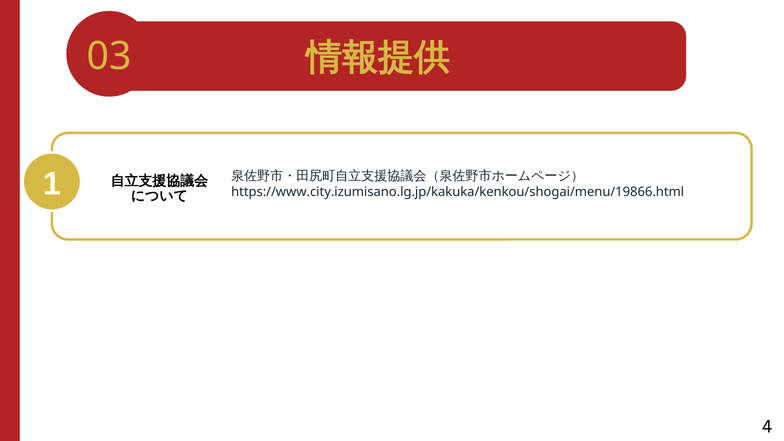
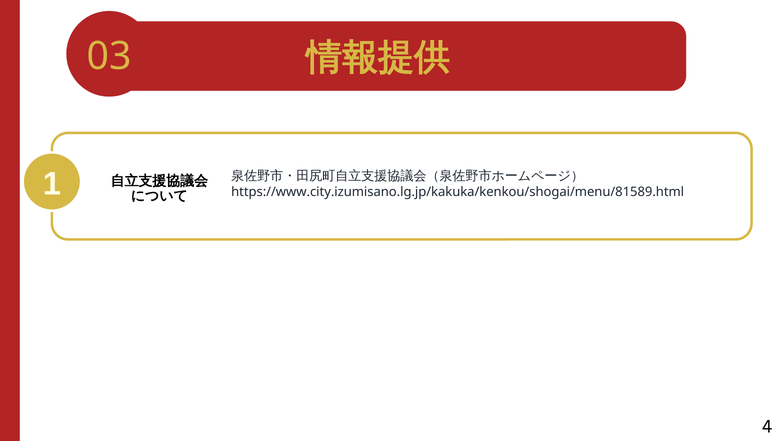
https://www.city.izumisano.lg.jp/kakuka/kenkou/shogai/menu/19866.html: https://www.city.izumisano.lg.jp/kakuka/kenkou/shogai/menu/19866.html -> https://www.city.izumisano.lg.jp/kakuka/kenkou/shogai/menu/81589.html (458, 192)
